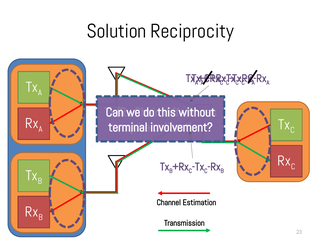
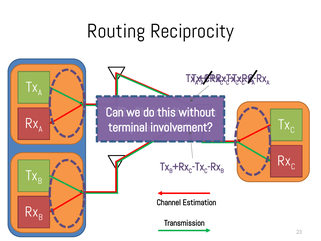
Solution: Solution -> Routing (116, 31)
